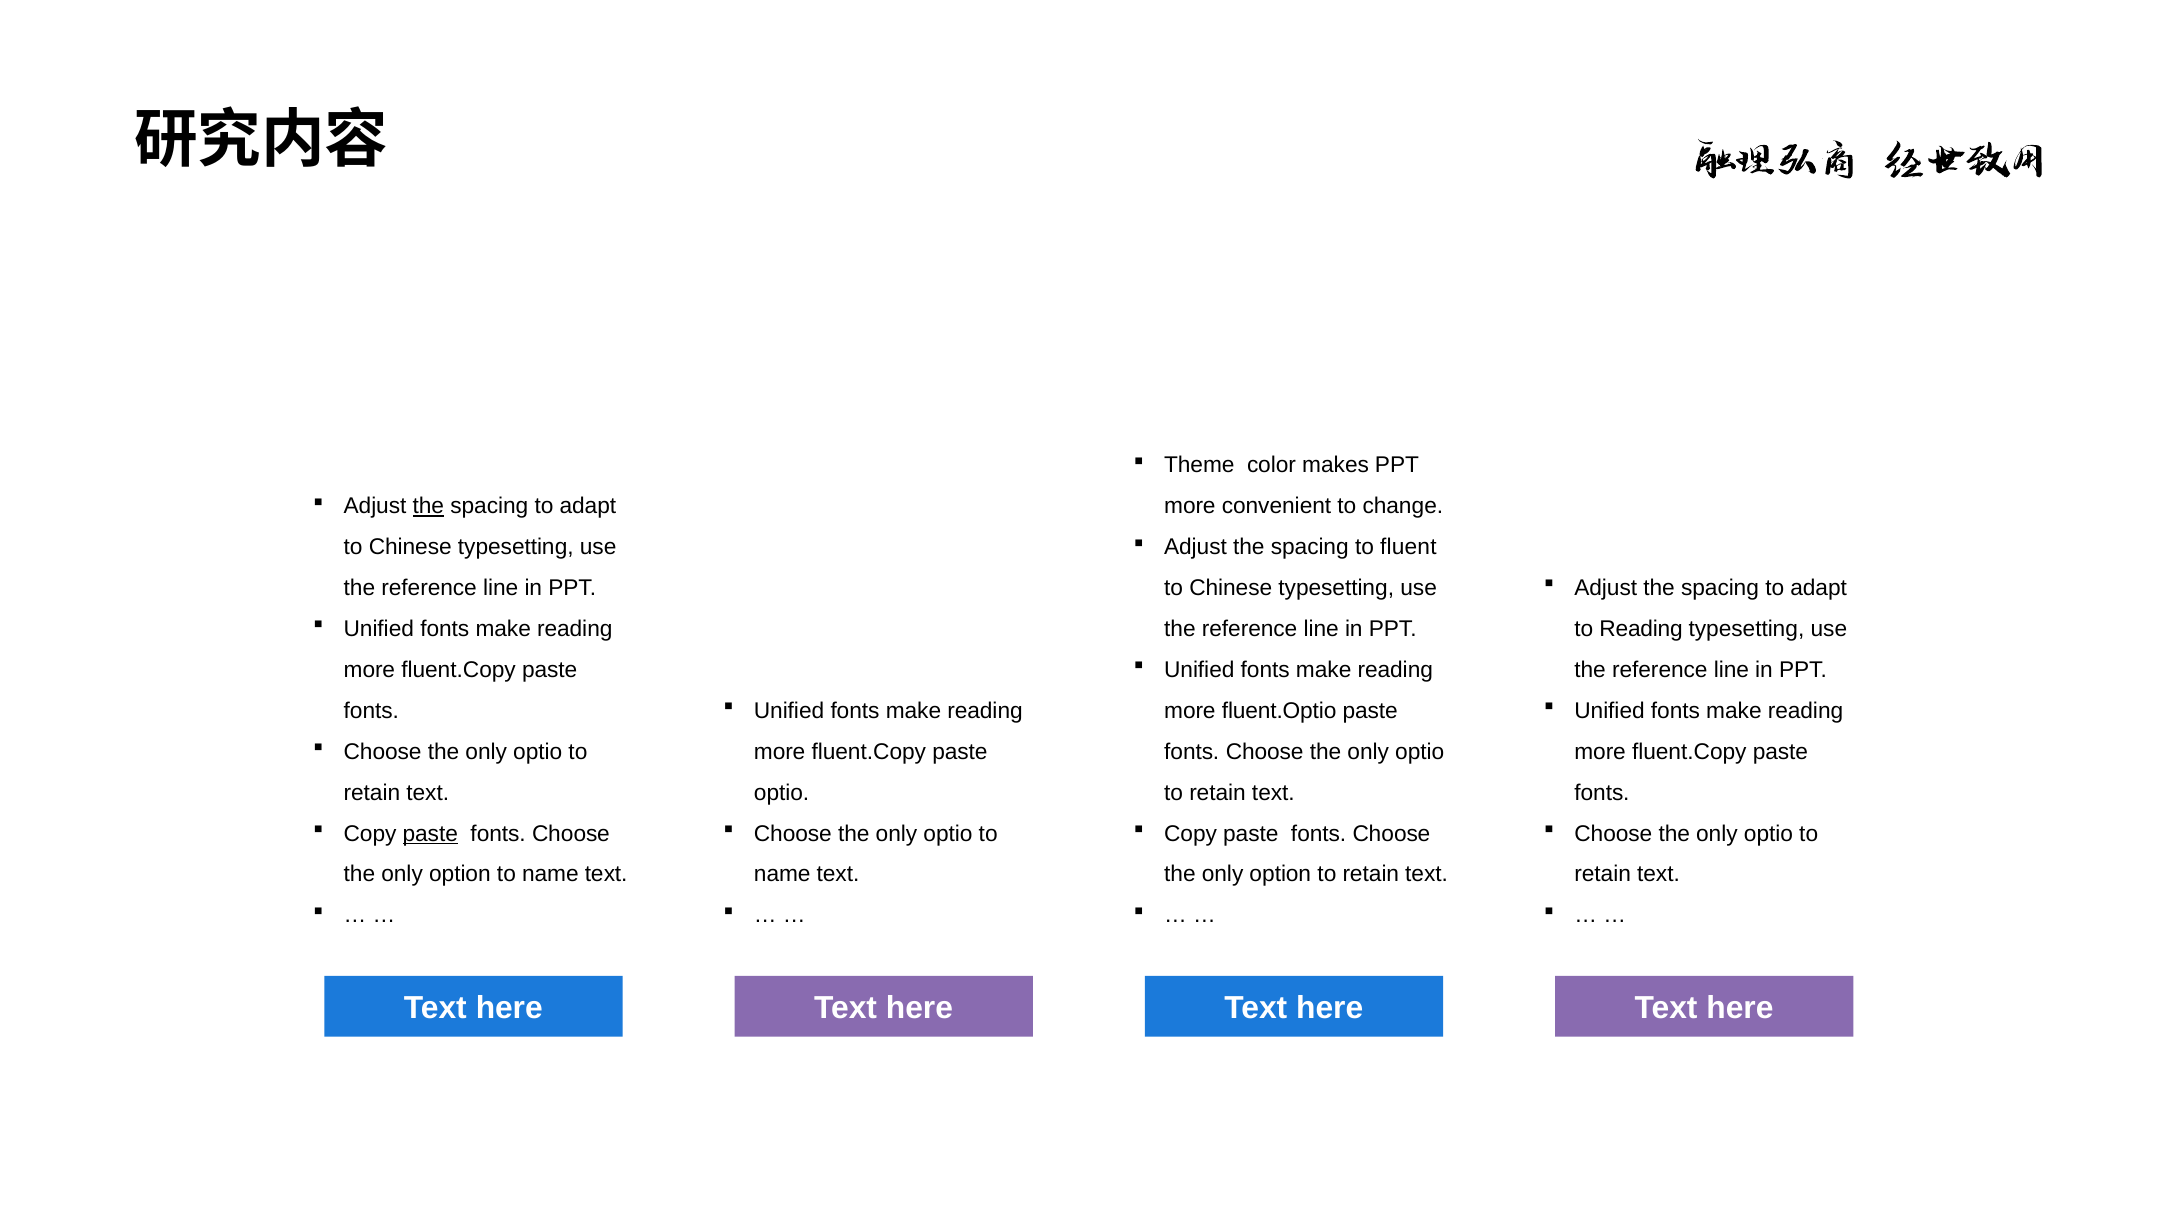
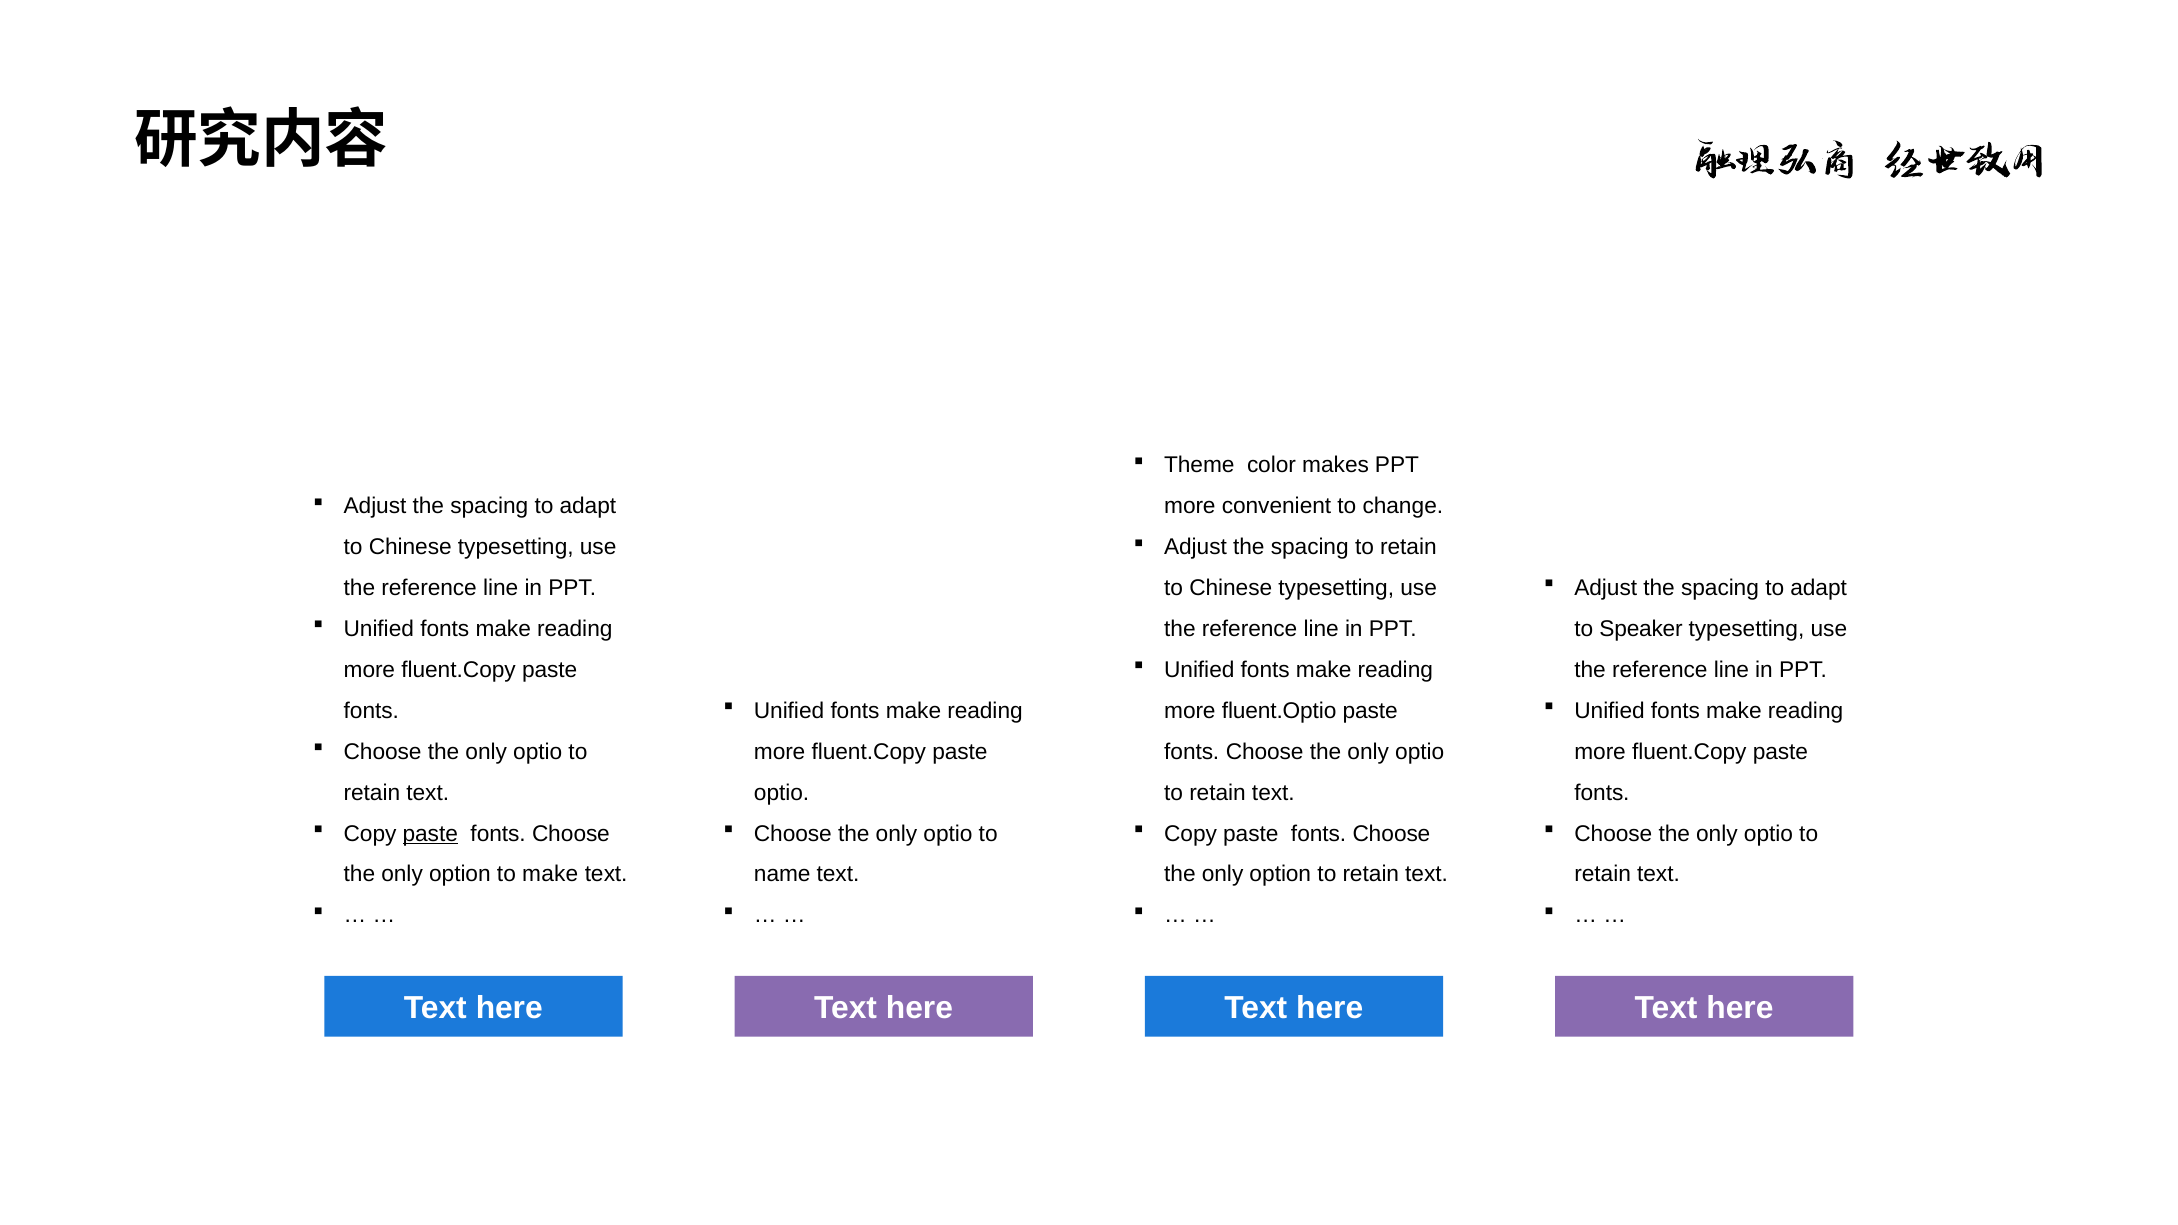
the underline: present -> none (428, 506)
spacing to fluent: fluent -> retain (1408, 547)
to Reading: Reading -> Speaker (1641, 629)
option to name: name -> make (550, 875)
